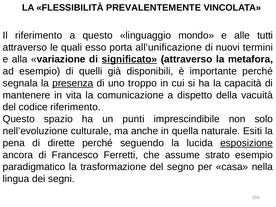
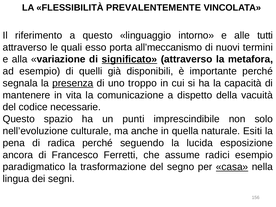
mondo: mondo -> intorno (196, 35)
all’unificazione: all’unificazione -> all’meccanismo (169, 47)
codice riferimento: riferimento -> necessarie (76, 107)
dirette: dirette -> radica (61, 143)
esposizione underline: present -> none (247, 143)
strato: strato -> radici (217, 155)
casa underline: none -> present (232, 167)
